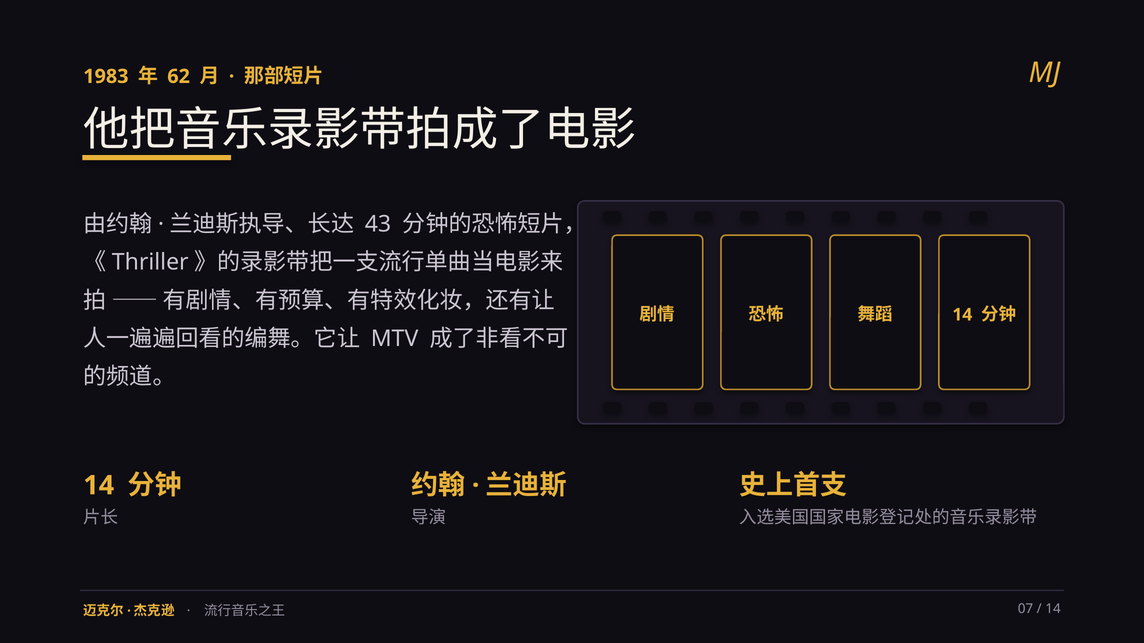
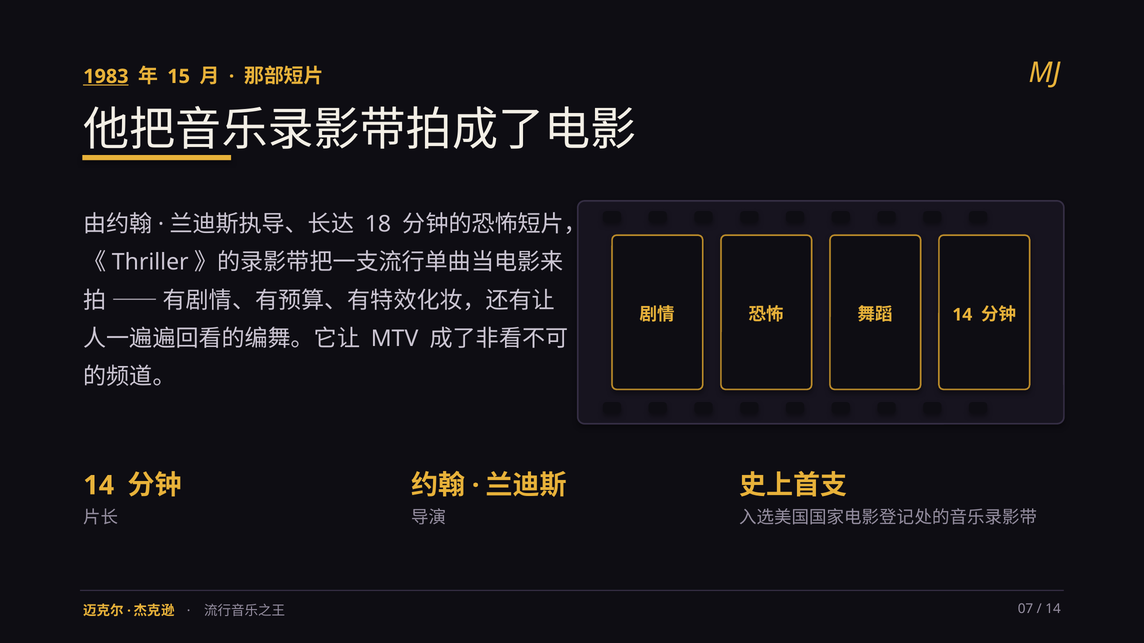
1983 underline: none -> present (106, 76)
62: 62 -> 15 (179, 76)
43: 43 -> 18 (378, 224)
